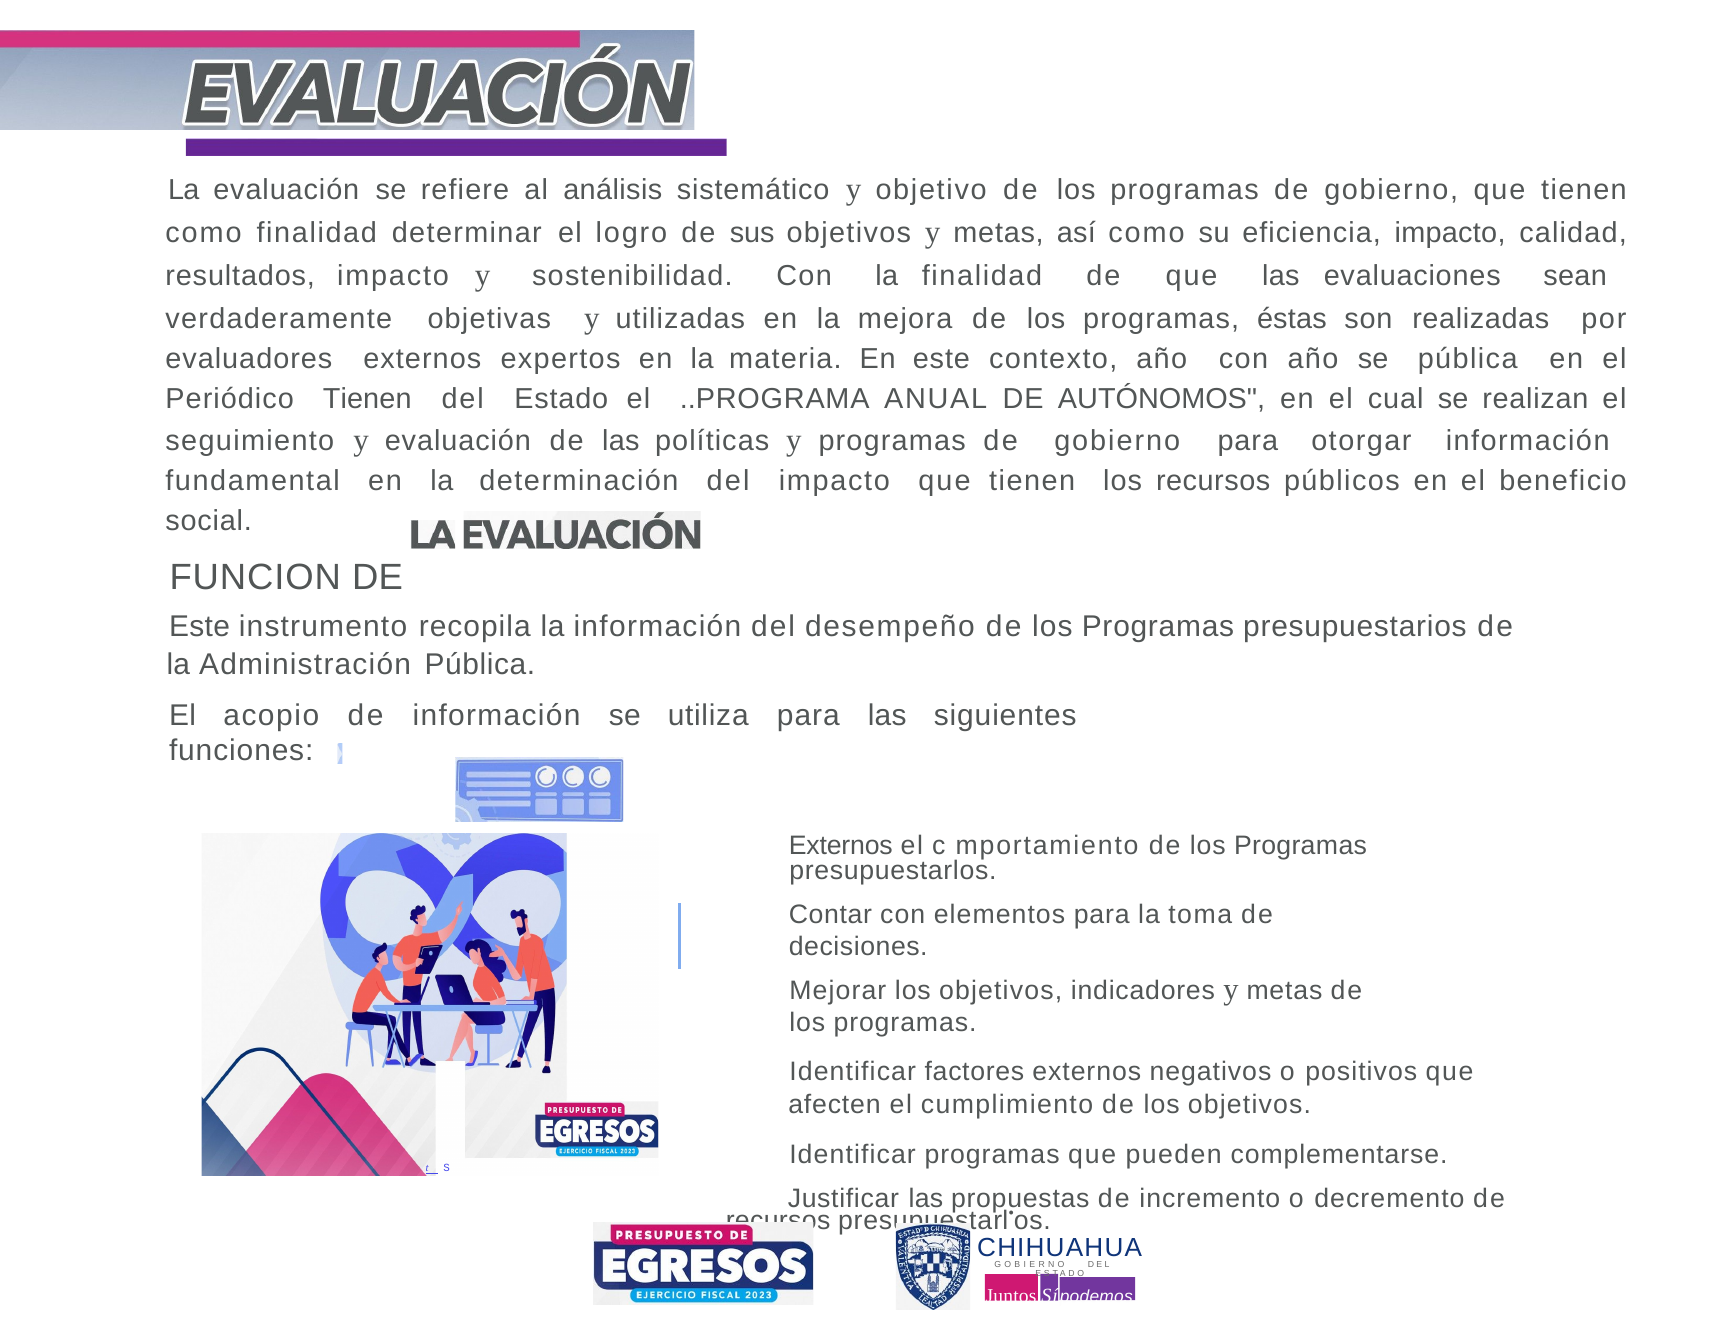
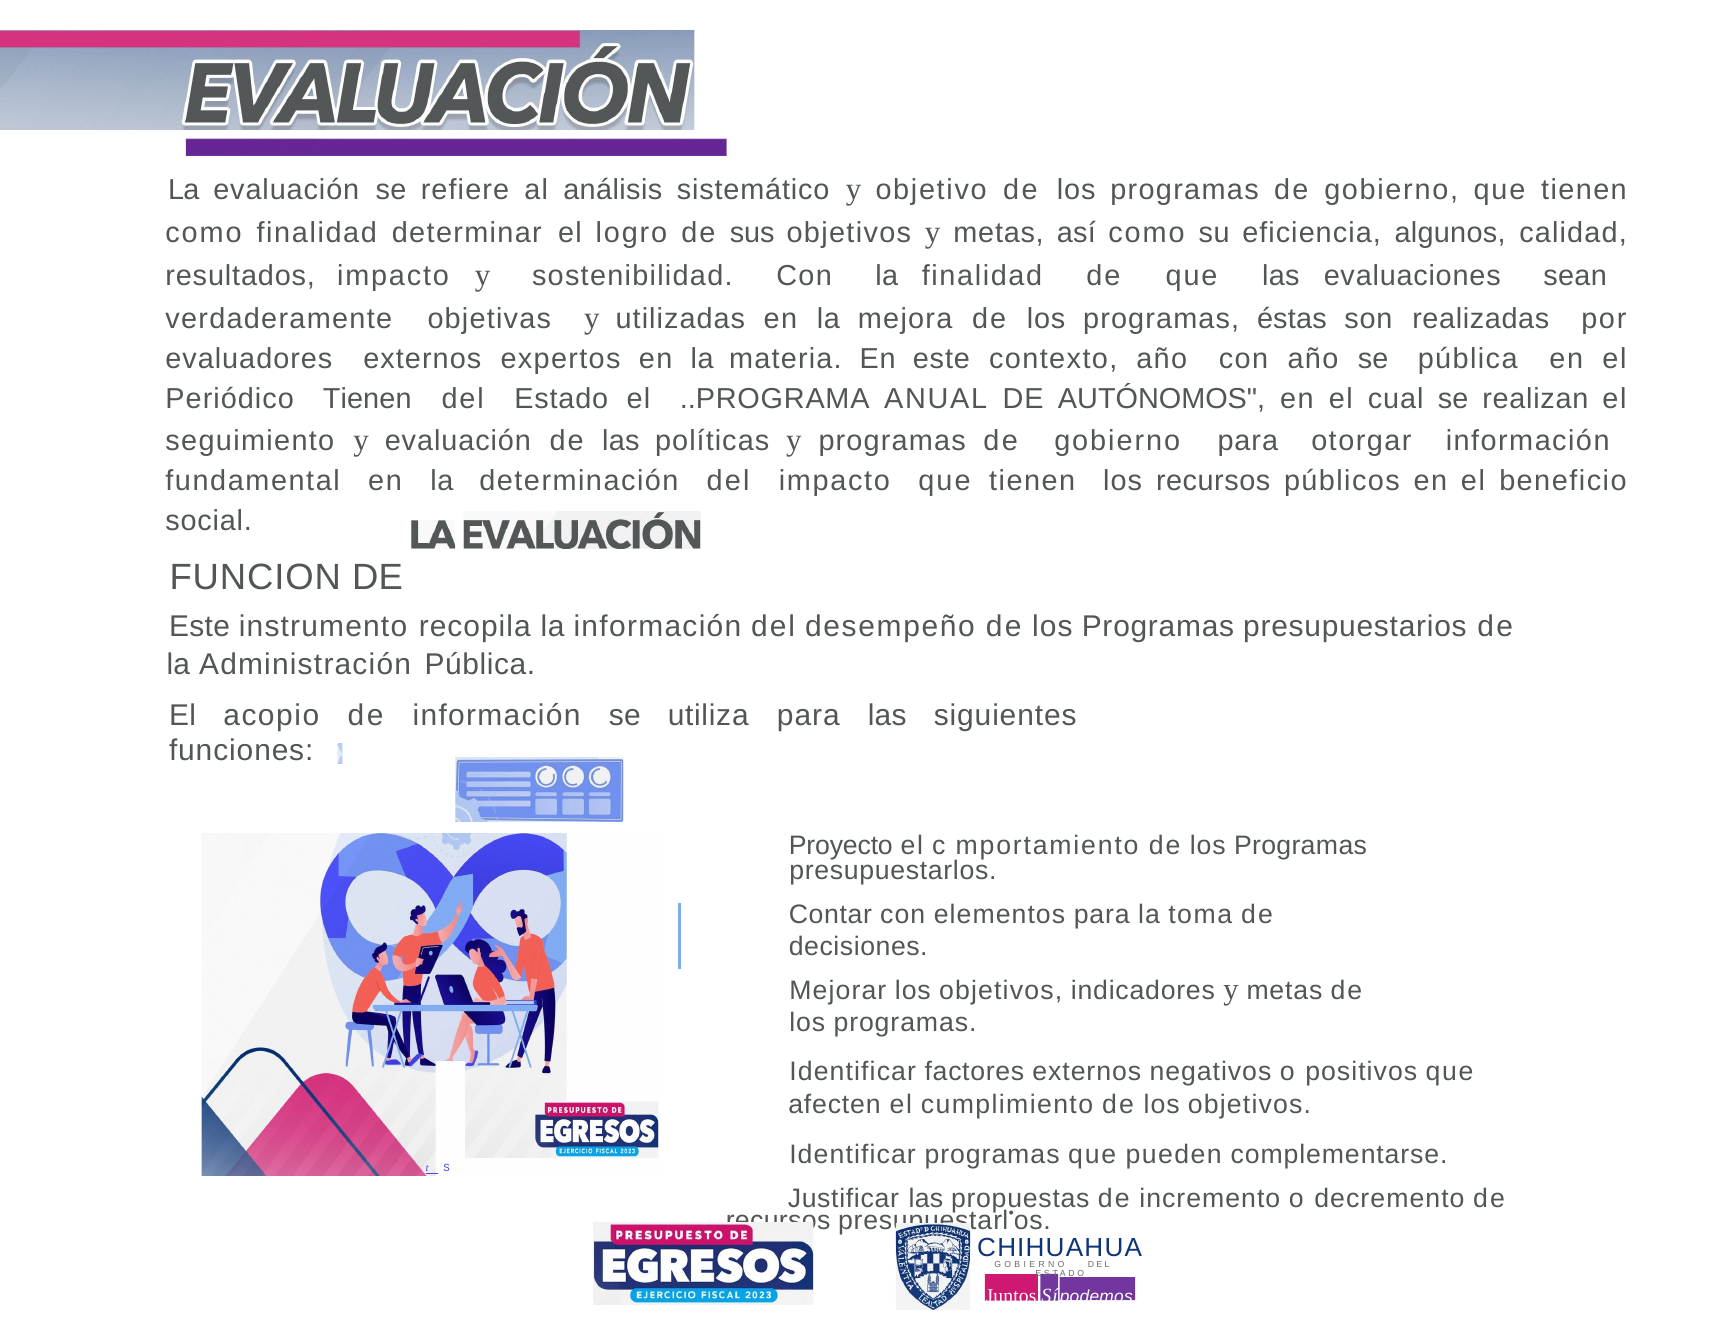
eficiencia impacto: impacto -> algunos (1450, 233)
Externos: Externos -> Proyecto (841, 845)
